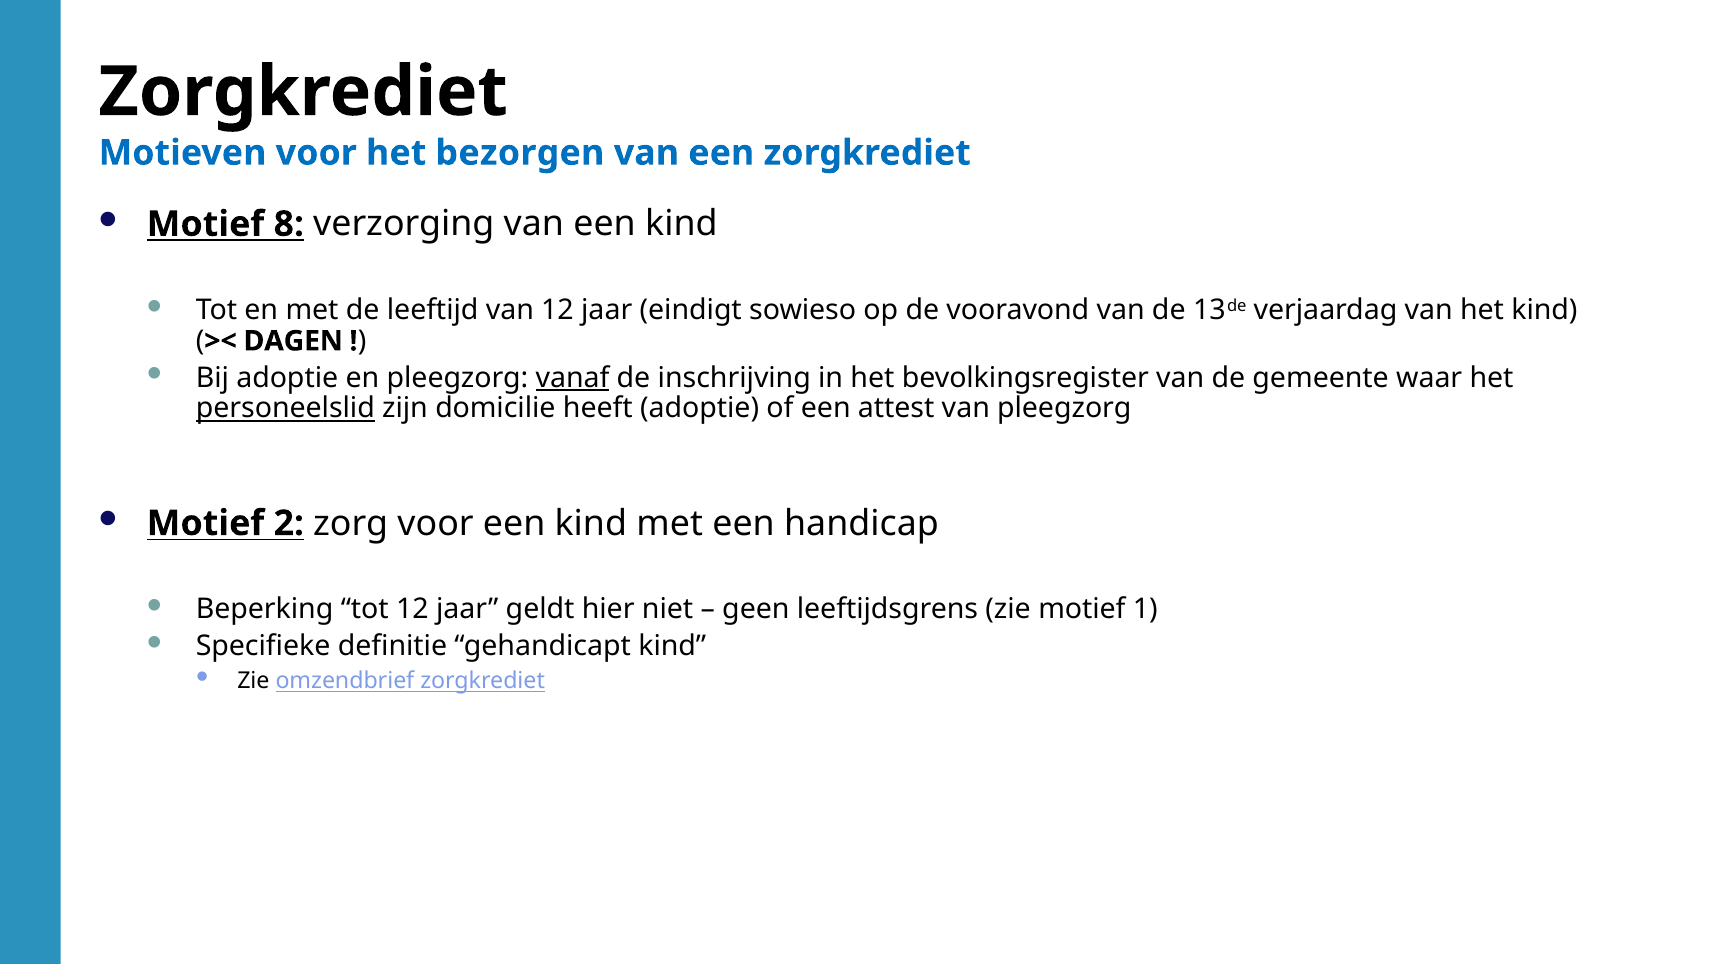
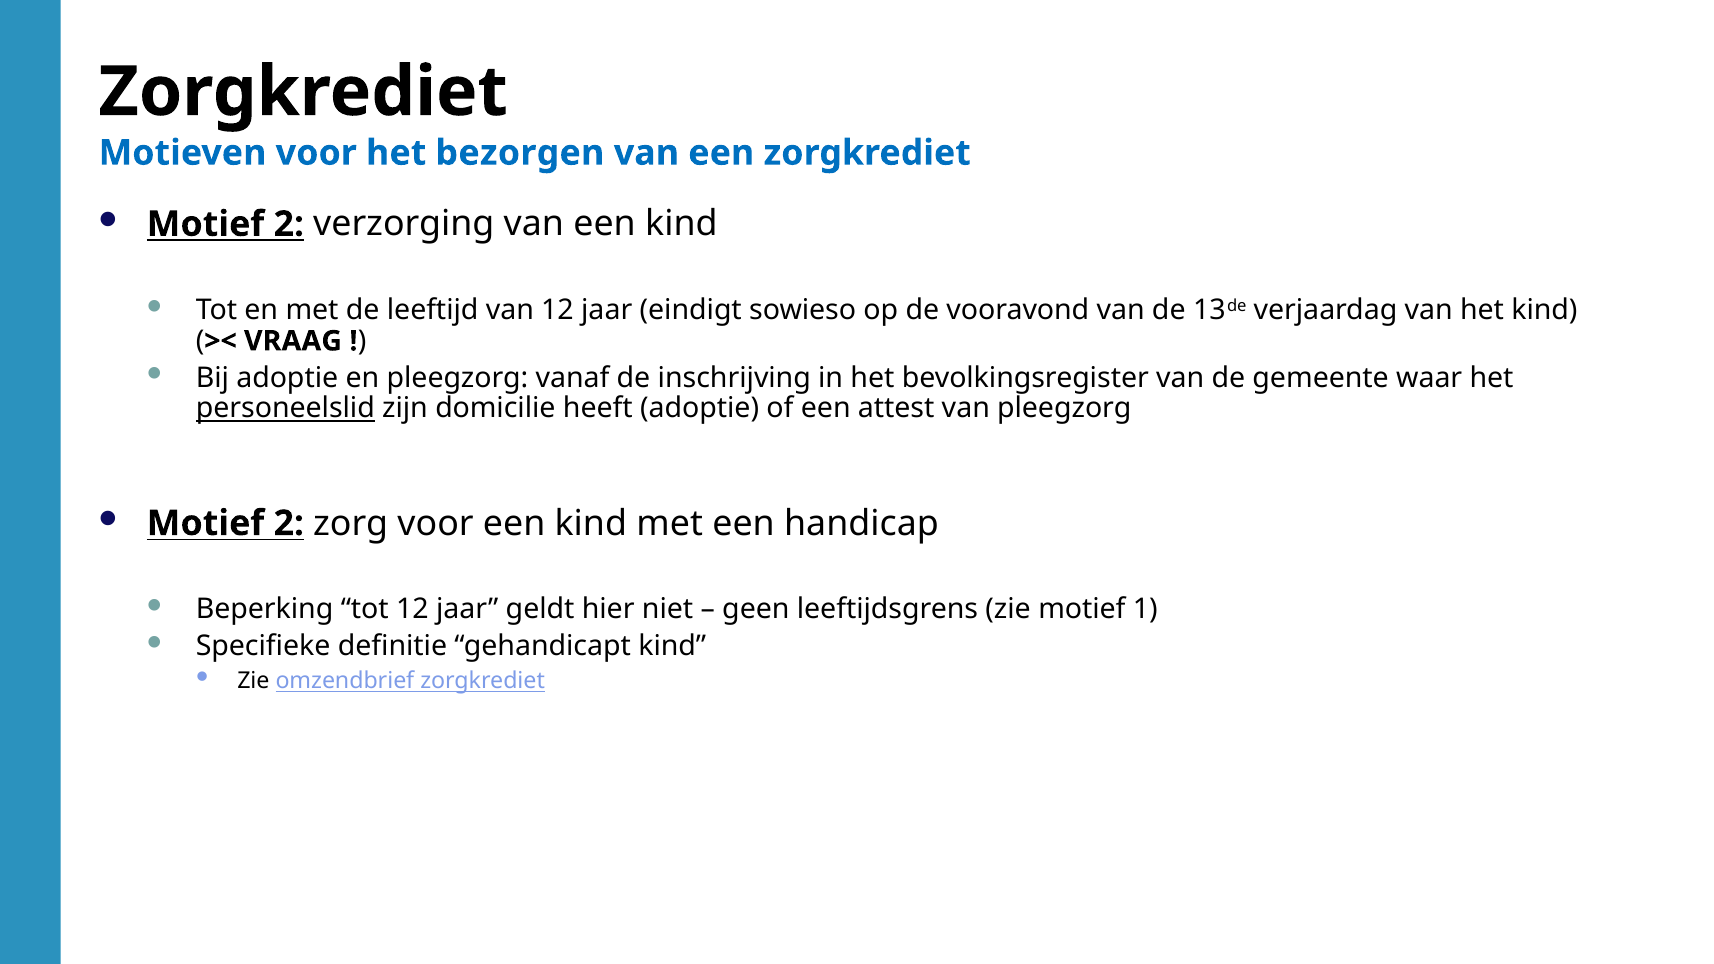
8: 8 -> 2 (289, 224)
DAGEN: DAGEN -> VRAAG (293, 341)
vanaf underline: present -> none (573, 378)
